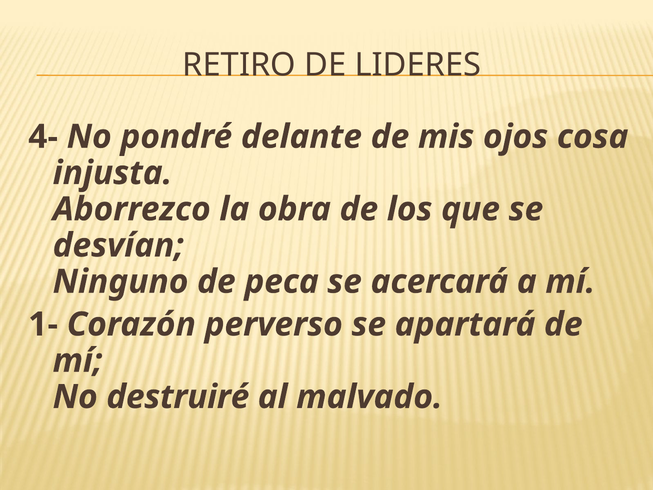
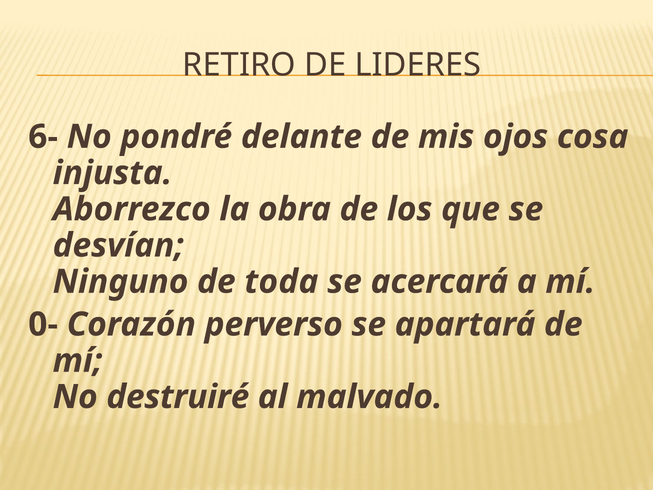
4-: 4- -> 6- (43, 137)
peca: peca -> toda (281, 282)
1-: 1- -> 0- (43, 324)
